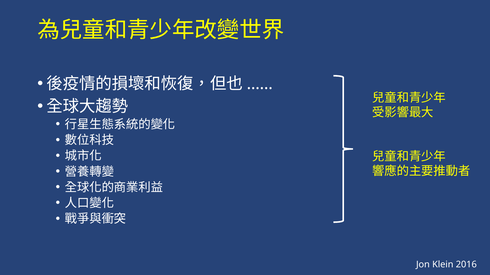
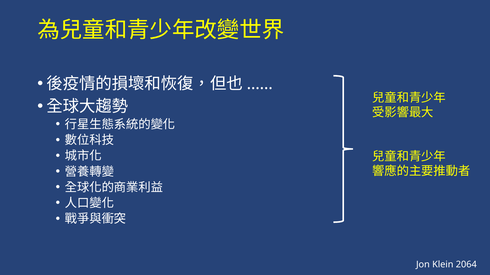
2016: 2016 -> 2064 (466, 265)
